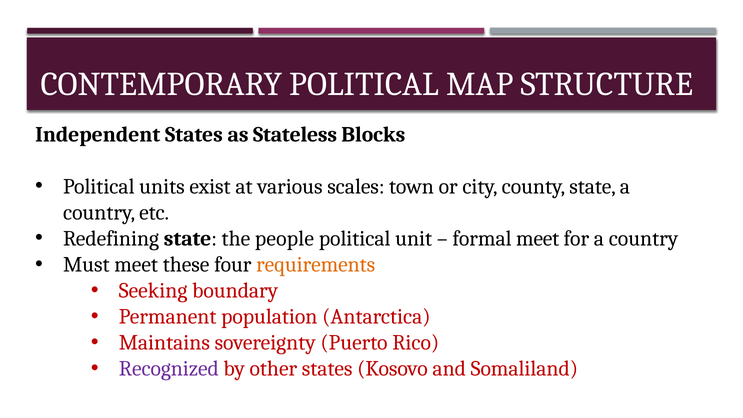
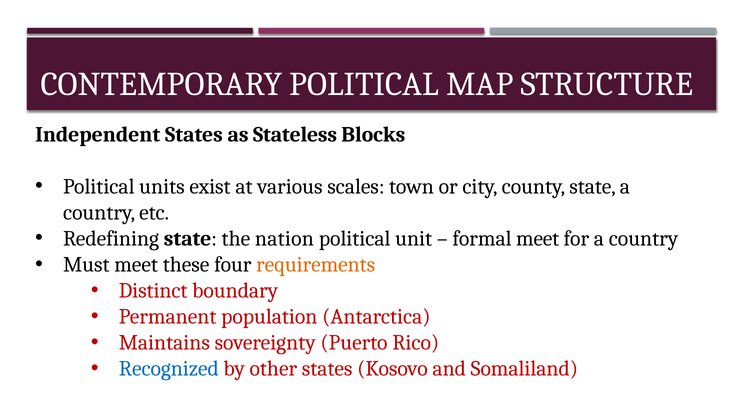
people: people -> nation (284, 238)
Seeking: Seeking -> Distinct (153, 291)
Recognized colour: purple -> blue (169, 369)
